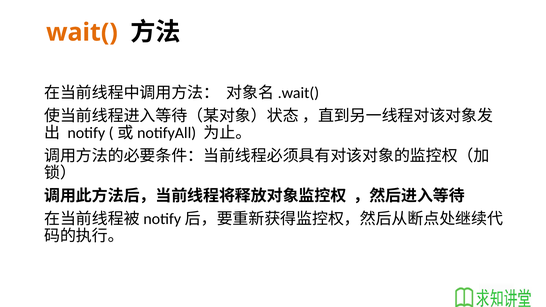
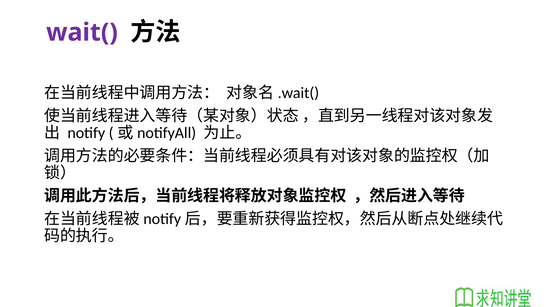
wait( colour: orange -> purple (82, 32)
